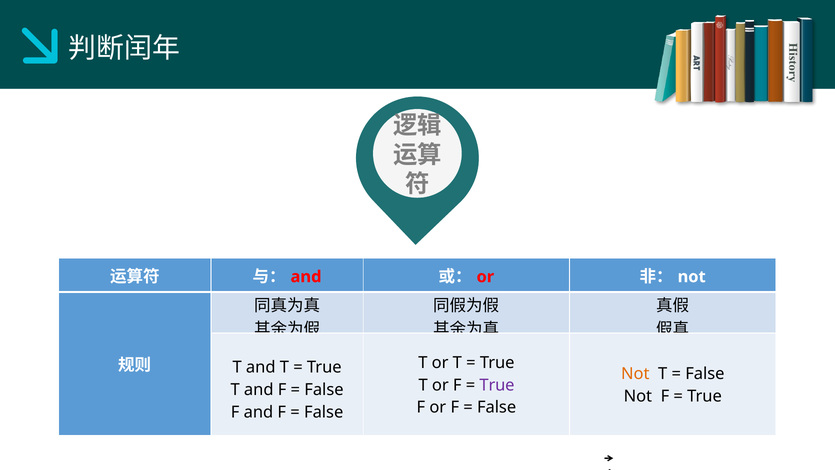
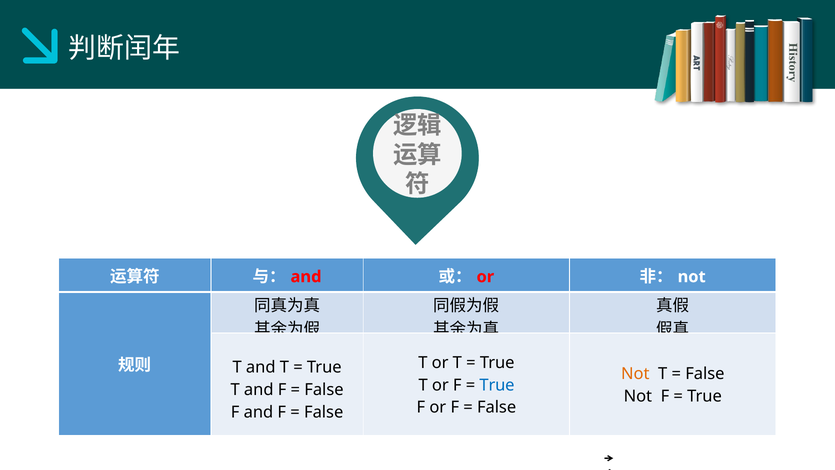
True colour: purple -> blue (497, 385)
